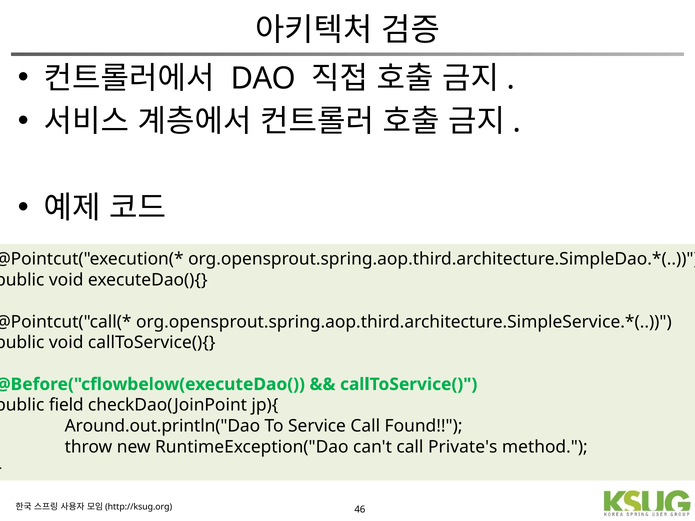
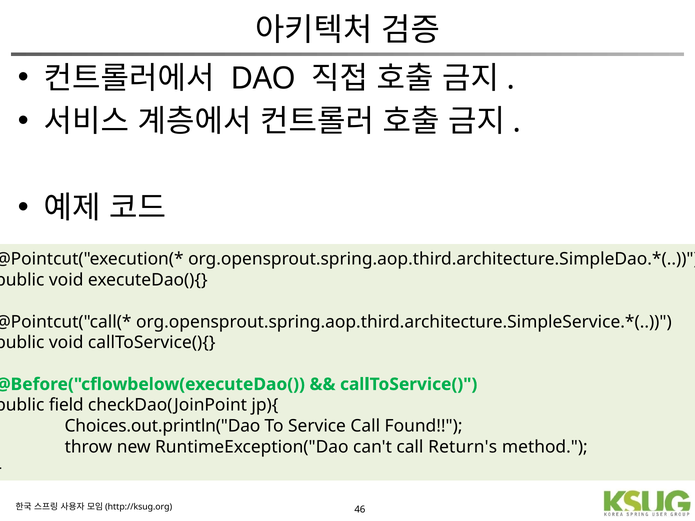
Around.out.println("Dao: Around.out.println("Dao -> Choices.out.println("Dao (162, 426)
Private's: Private's -> Return's (463, 447)
